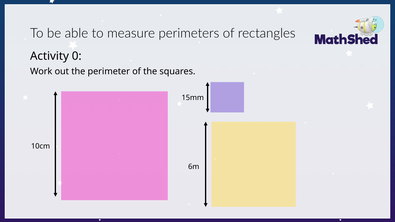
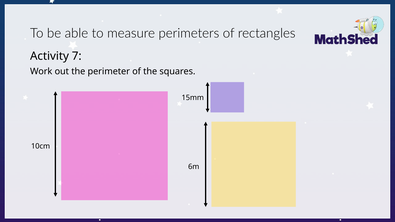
0: 0 -> 7 (77, 56)
